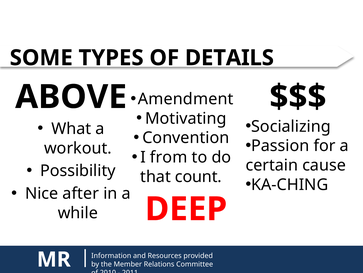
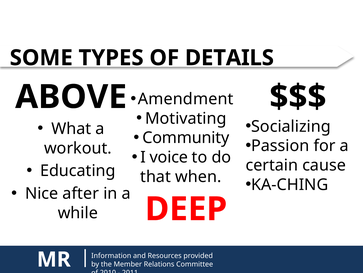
Convention: Convention -> Community (186, 138)
from: from -> voice (169, 157)
Possibility: Possibility -> Educating (78, 170)
count: count -> when (198, 176)
